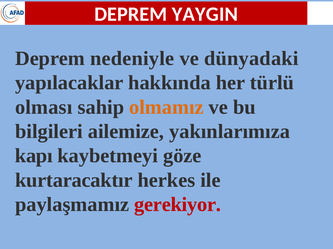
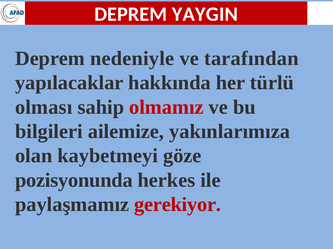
dünyadaki: dünyadaki -> tarafından (251, 59)
olmamız colour: orange -> red (166, 107)
kapı: kapı -> olan (34, 156)
kurtaracaktır: kurtaracaktır -> pozisyonunda (74, 181)
